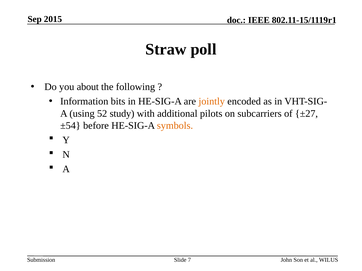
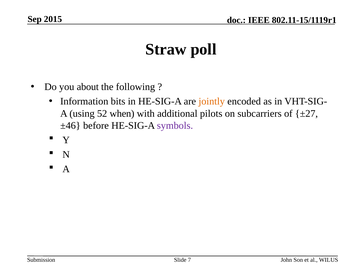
study: study -> when (122, 114)
±54: ±54 -> ±46 (70, 126)
symbols colour: orange -> purple (175, 126)
